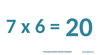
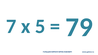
6: 6 -> 5 (40, 26)
20: 20 -> 79 (79, 27)
